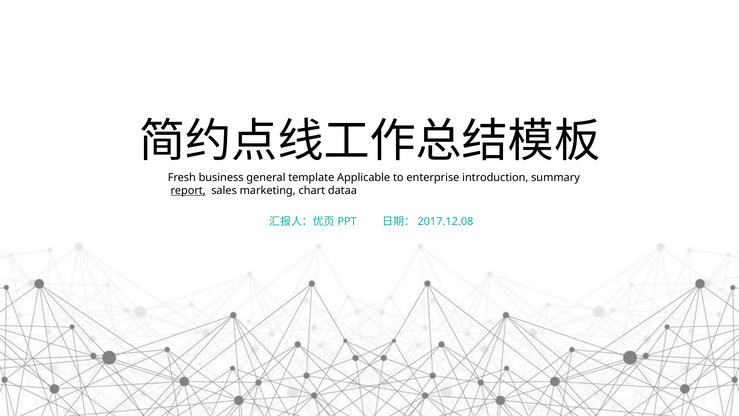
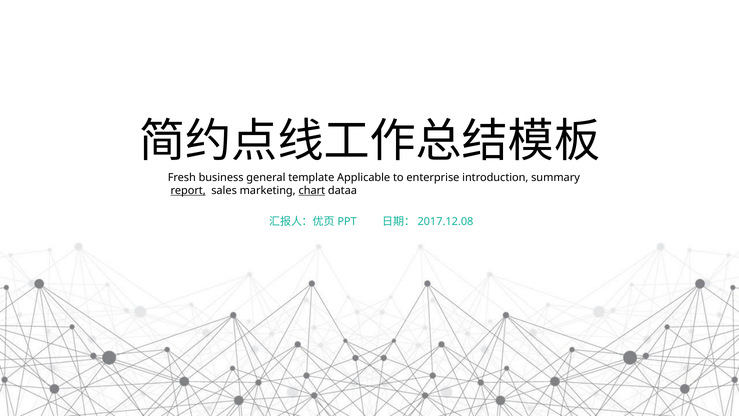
chart underline: none -> present (312, 191)
